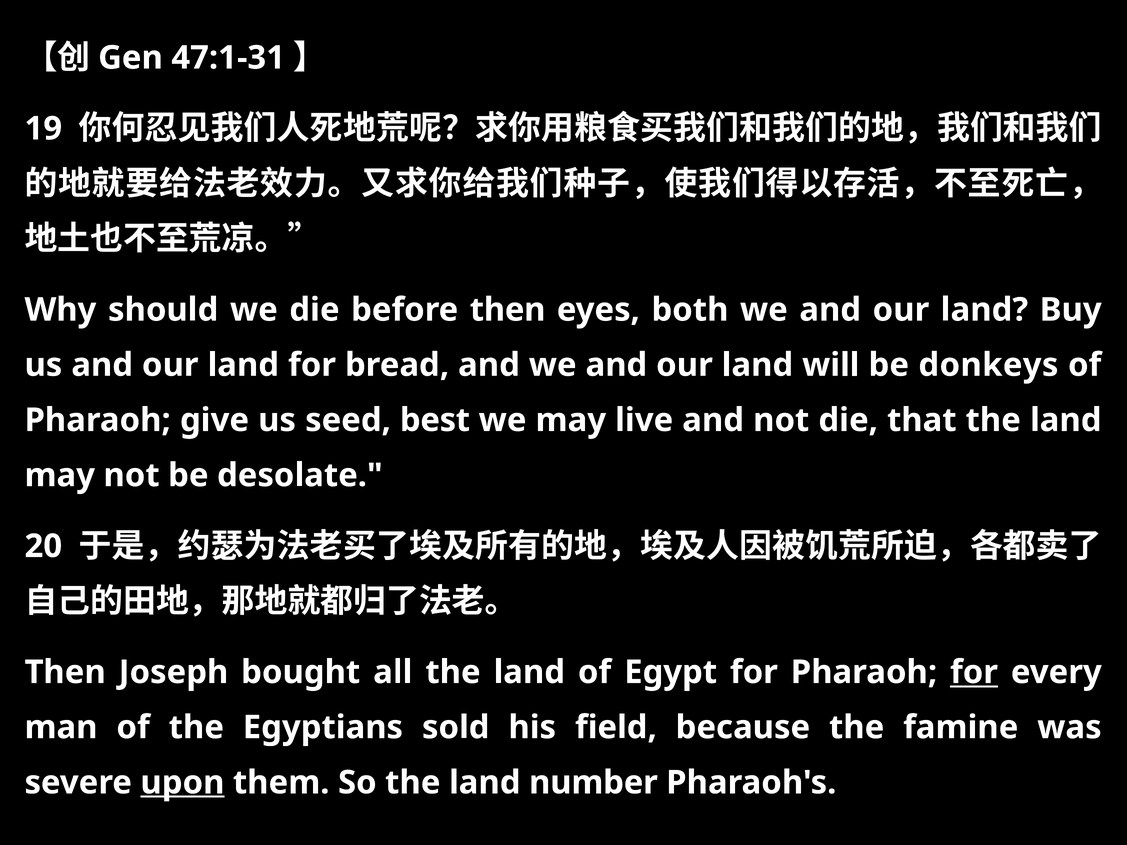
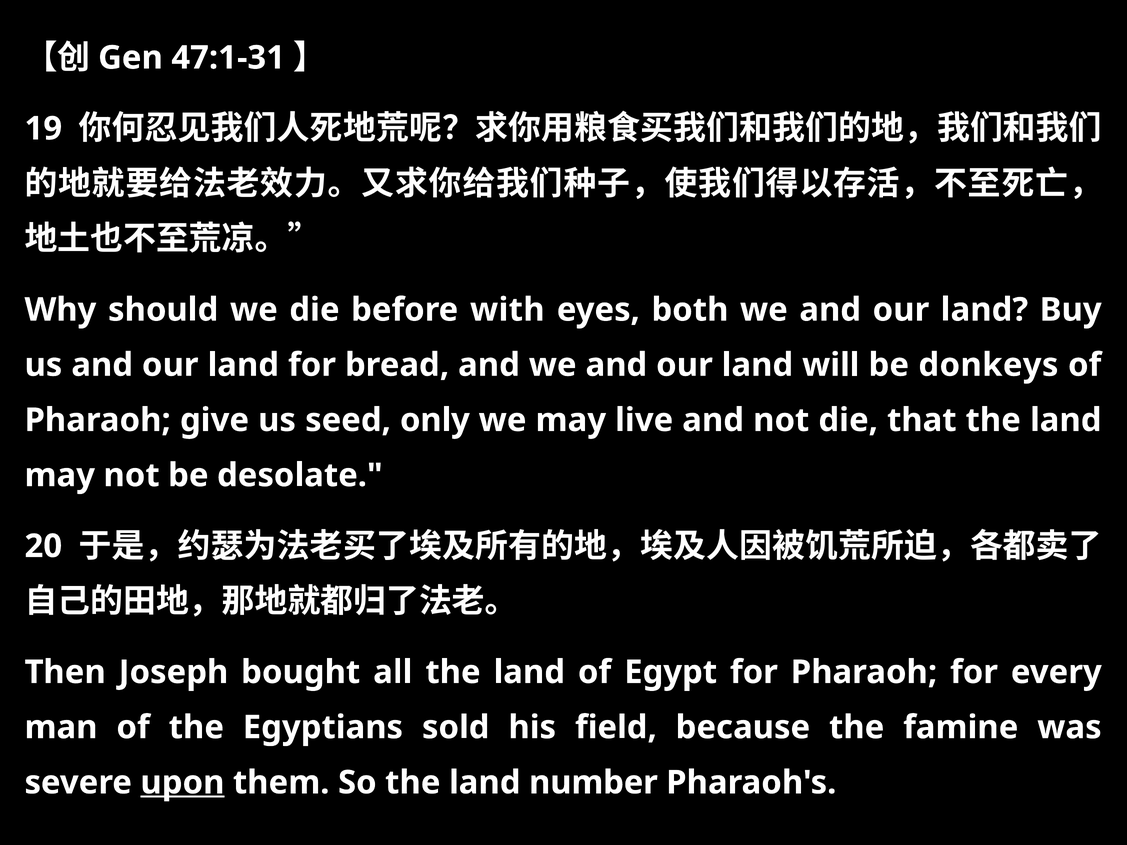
before then: then -> with (507, 310)
best: best -> only (435, 420)
for underline: present -> none (974, 672)
